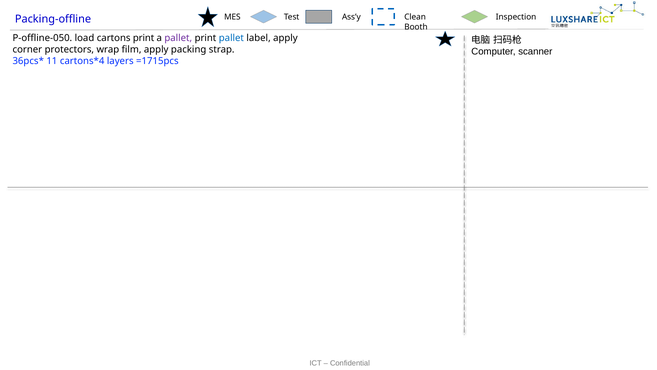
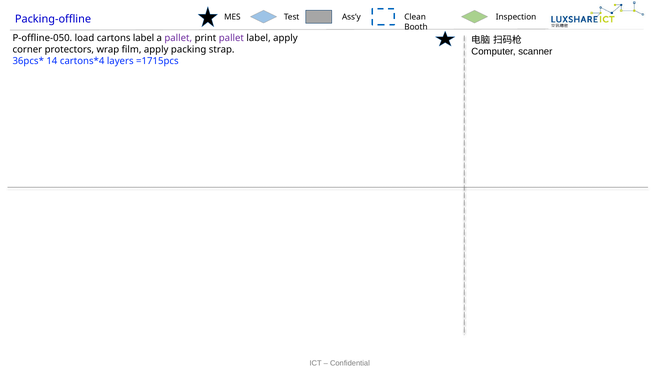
cartons print: print -> label (144, 38)
pallet colour: blue -> purple (231, 38)
11: 11 -> 14 (52, 61)
